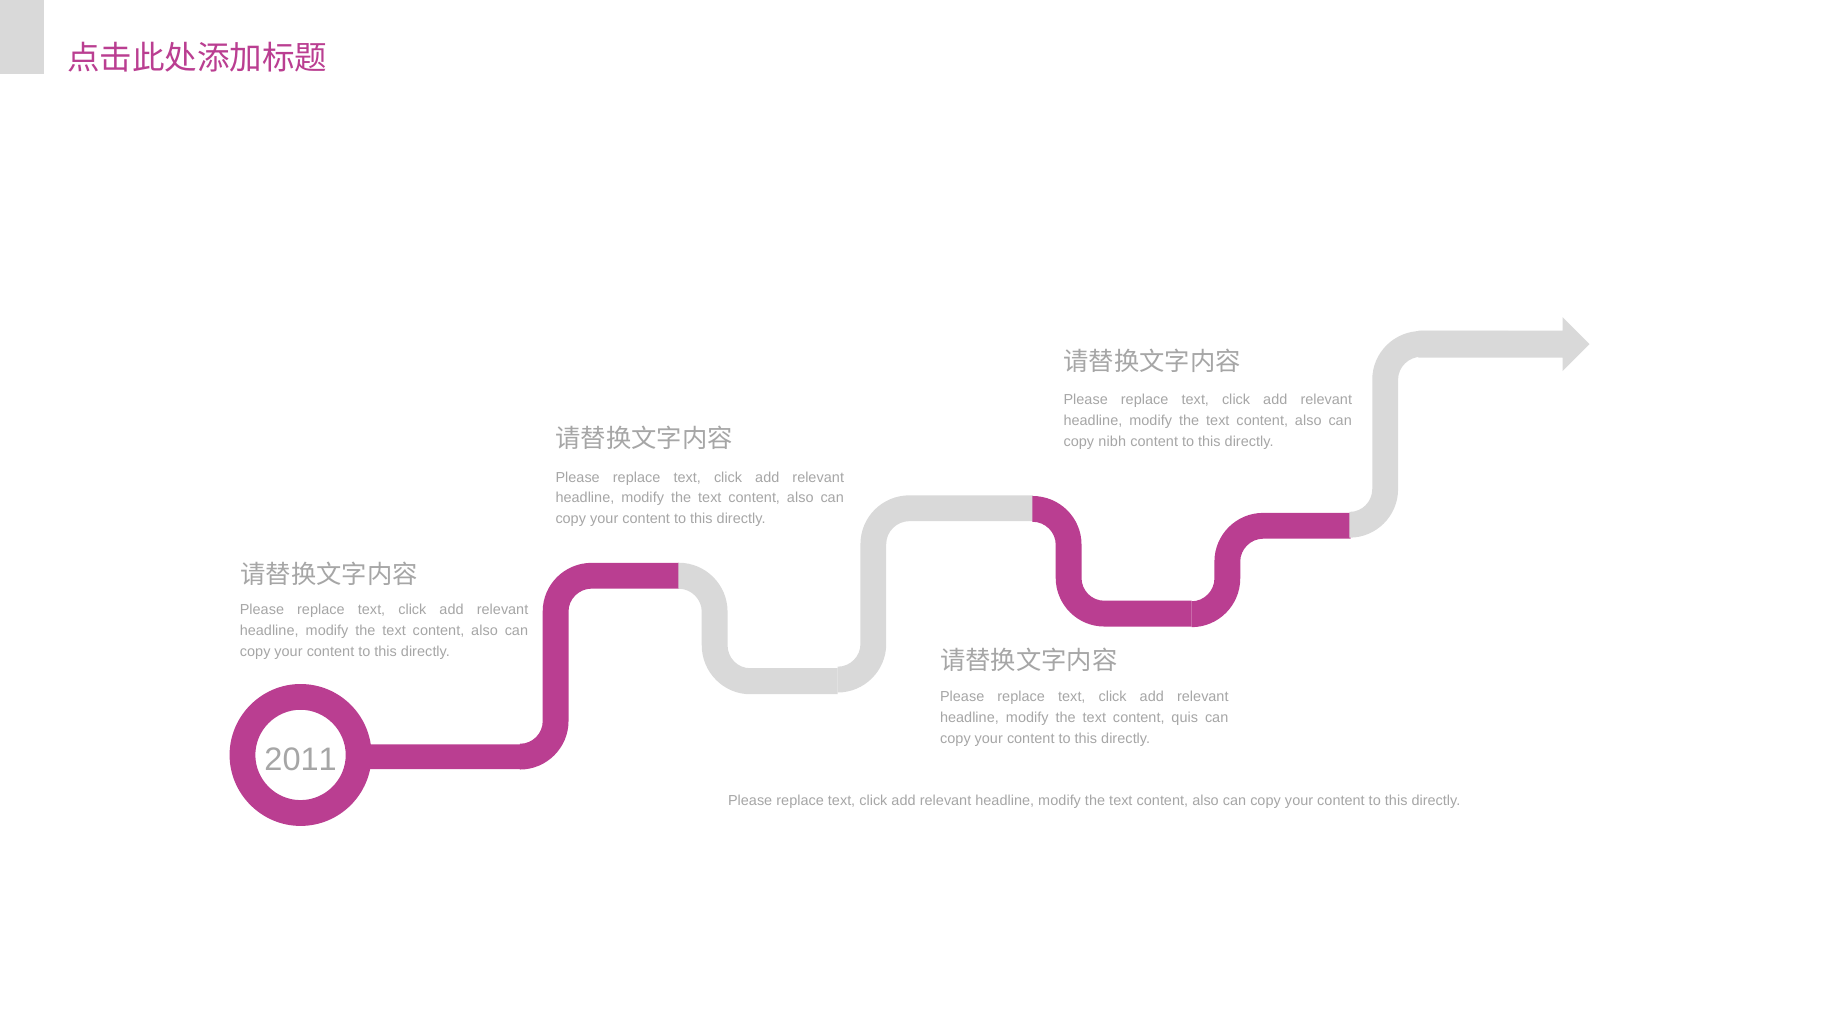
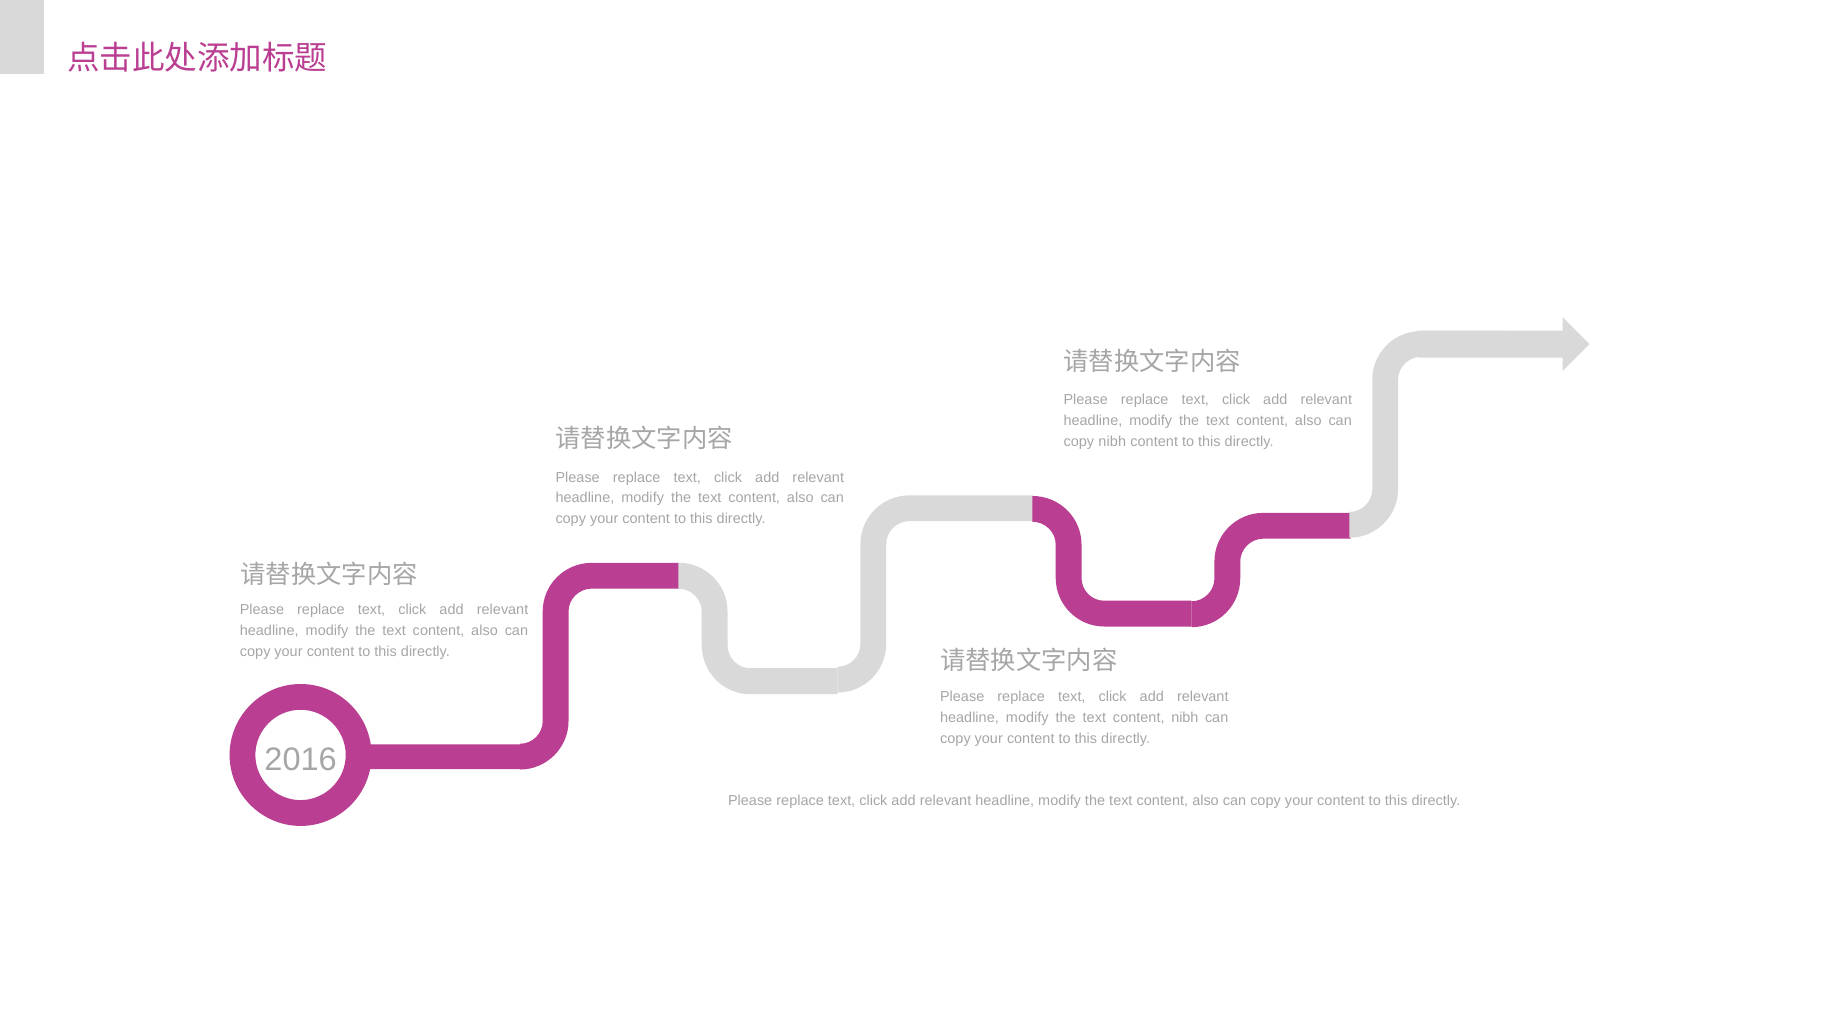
content quis: quis -> nibh (1185, 718)
2011: 2011 -> 2016 (301, 760)
